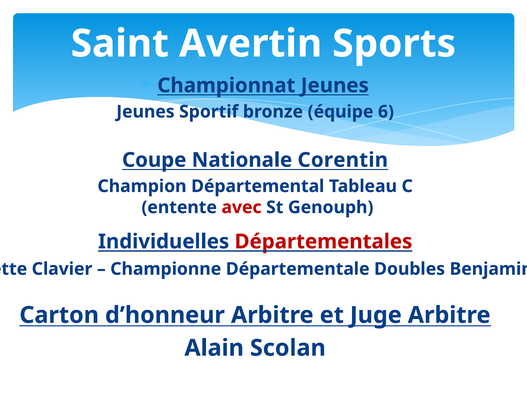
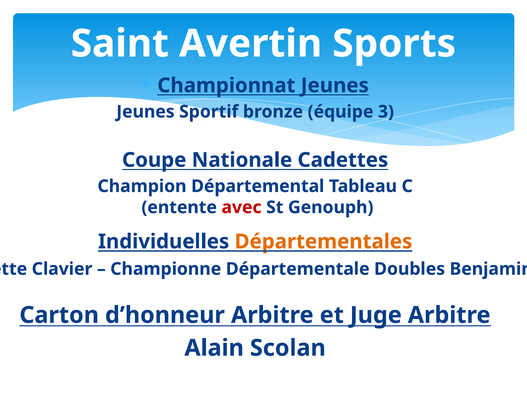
6: 6 -> 3 (386, 111)
Corentin: Corentin -> Cadettes (343, 160)
Départementales colour: red -> orange (323, 241)
